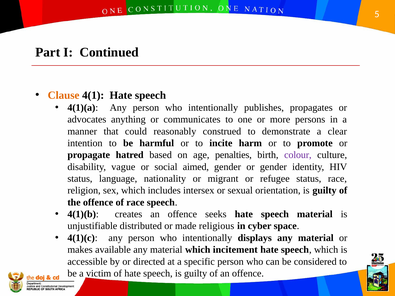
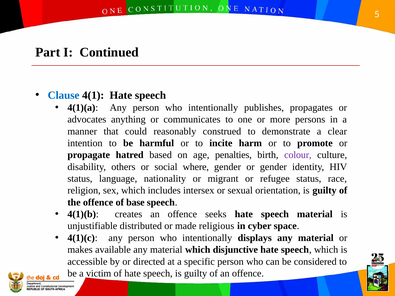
Clause colour: orange -> blue (64, 95)
vague: vague -> others (123, 167)
aimed: aimed -> where (196, 167)
of race: race -> base (135, 202)
incitement: incitement -> disjunctive (235, 250)
